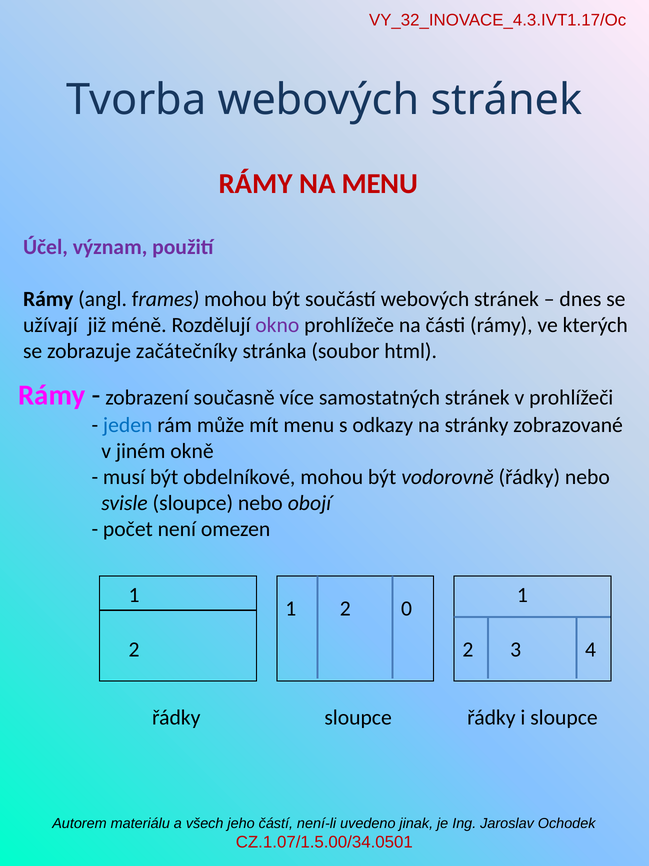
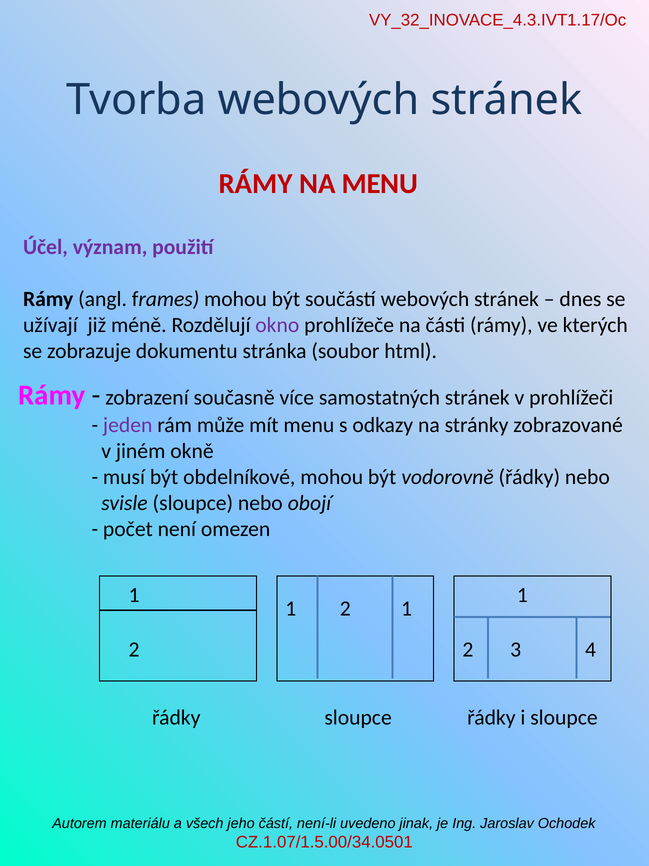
začátečníky: začátečníky -> dokumentu (187, 351)
jeden colour: blue -> purple (128, 425)
0: 0 -> 1 (407, 608)
